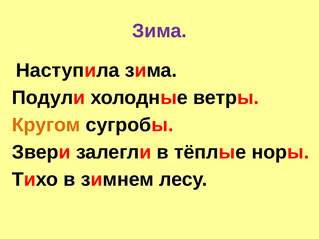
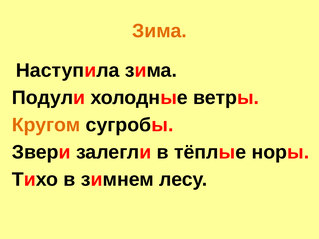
Зима colour: purple -> orange (159, 31)
